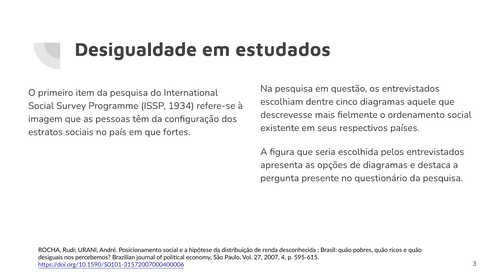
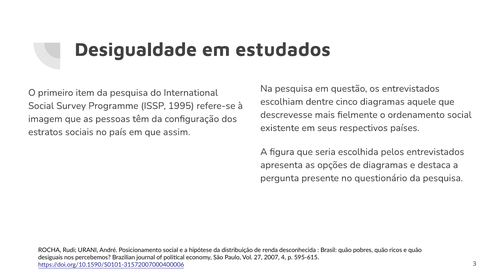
1934: 1934 -> 1995 (181, 106)
fortes: fortes -> assim (177, 132)
